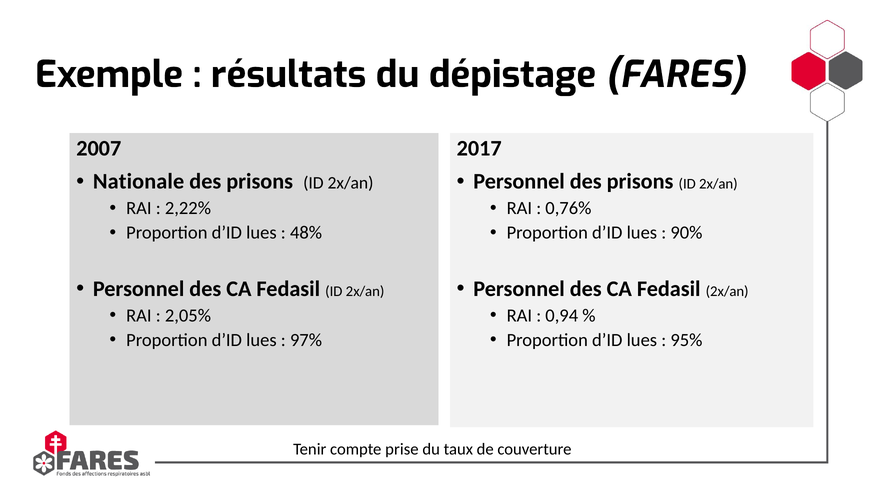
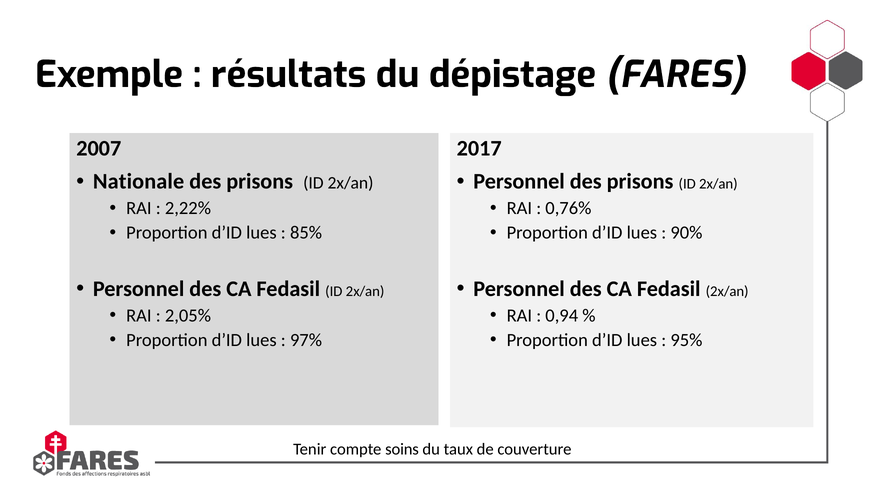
48%: 48% -> 85% (306, 233)
prise: prise -> soins (402, 449)
